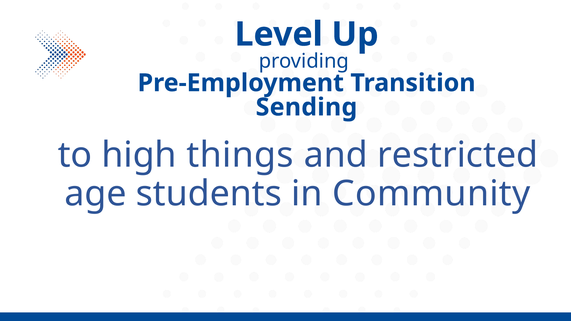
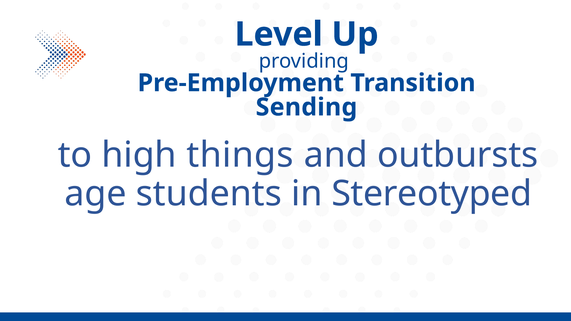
restricted: restricted -> outbursts (458, 155)
Community: Community -> Stereotyped (432, 194)
